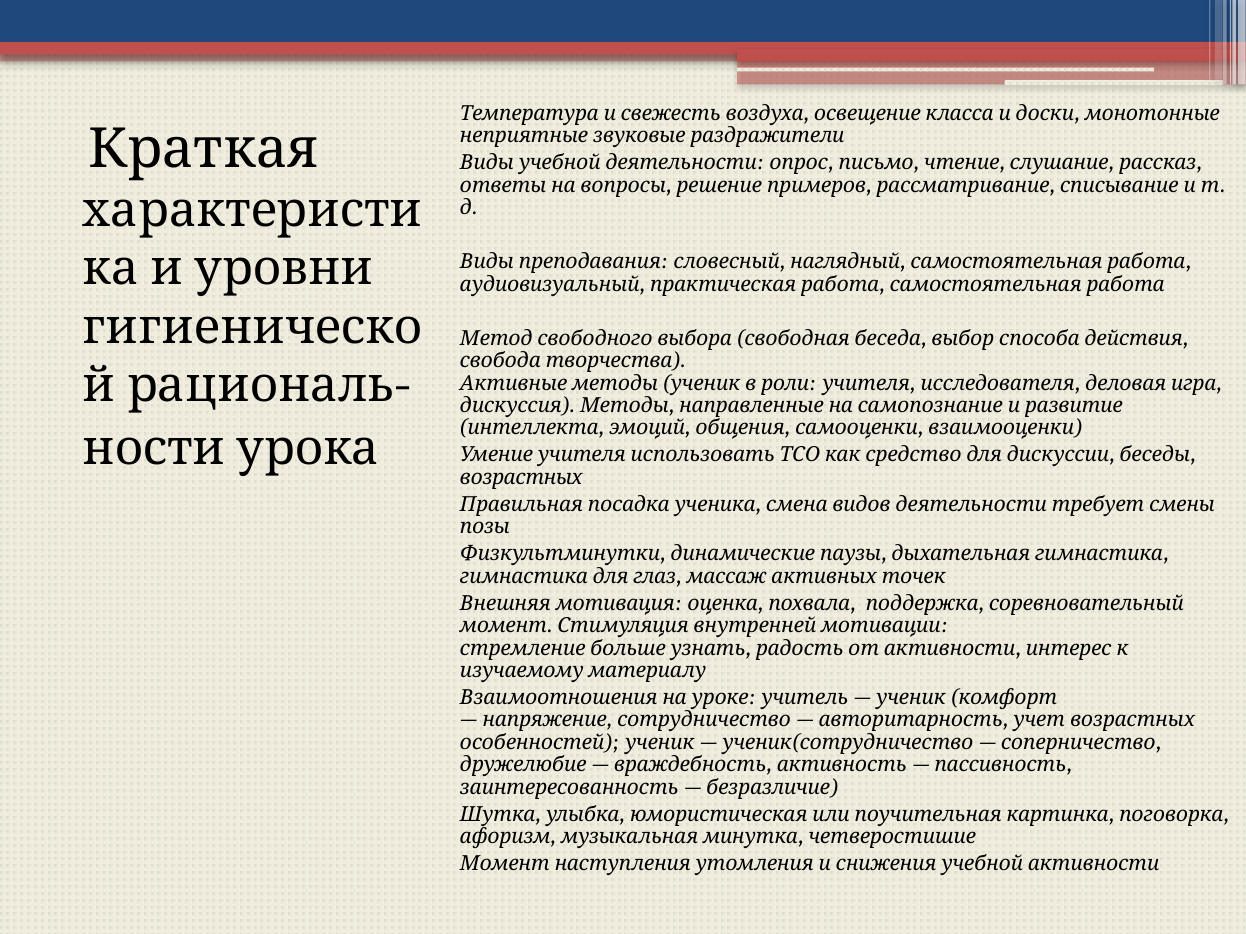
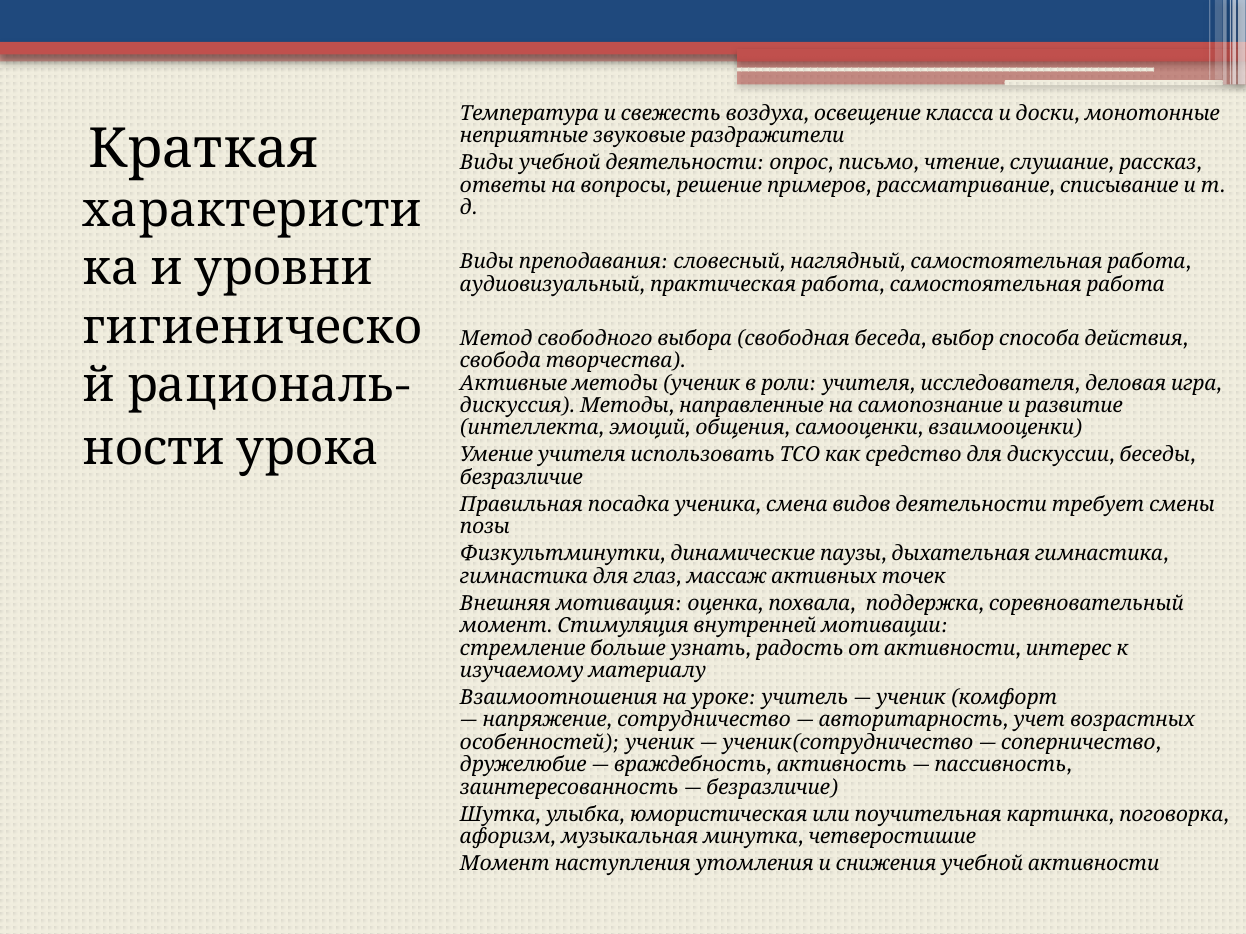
возрастных: возрастных -> безразличие (521, 478)
